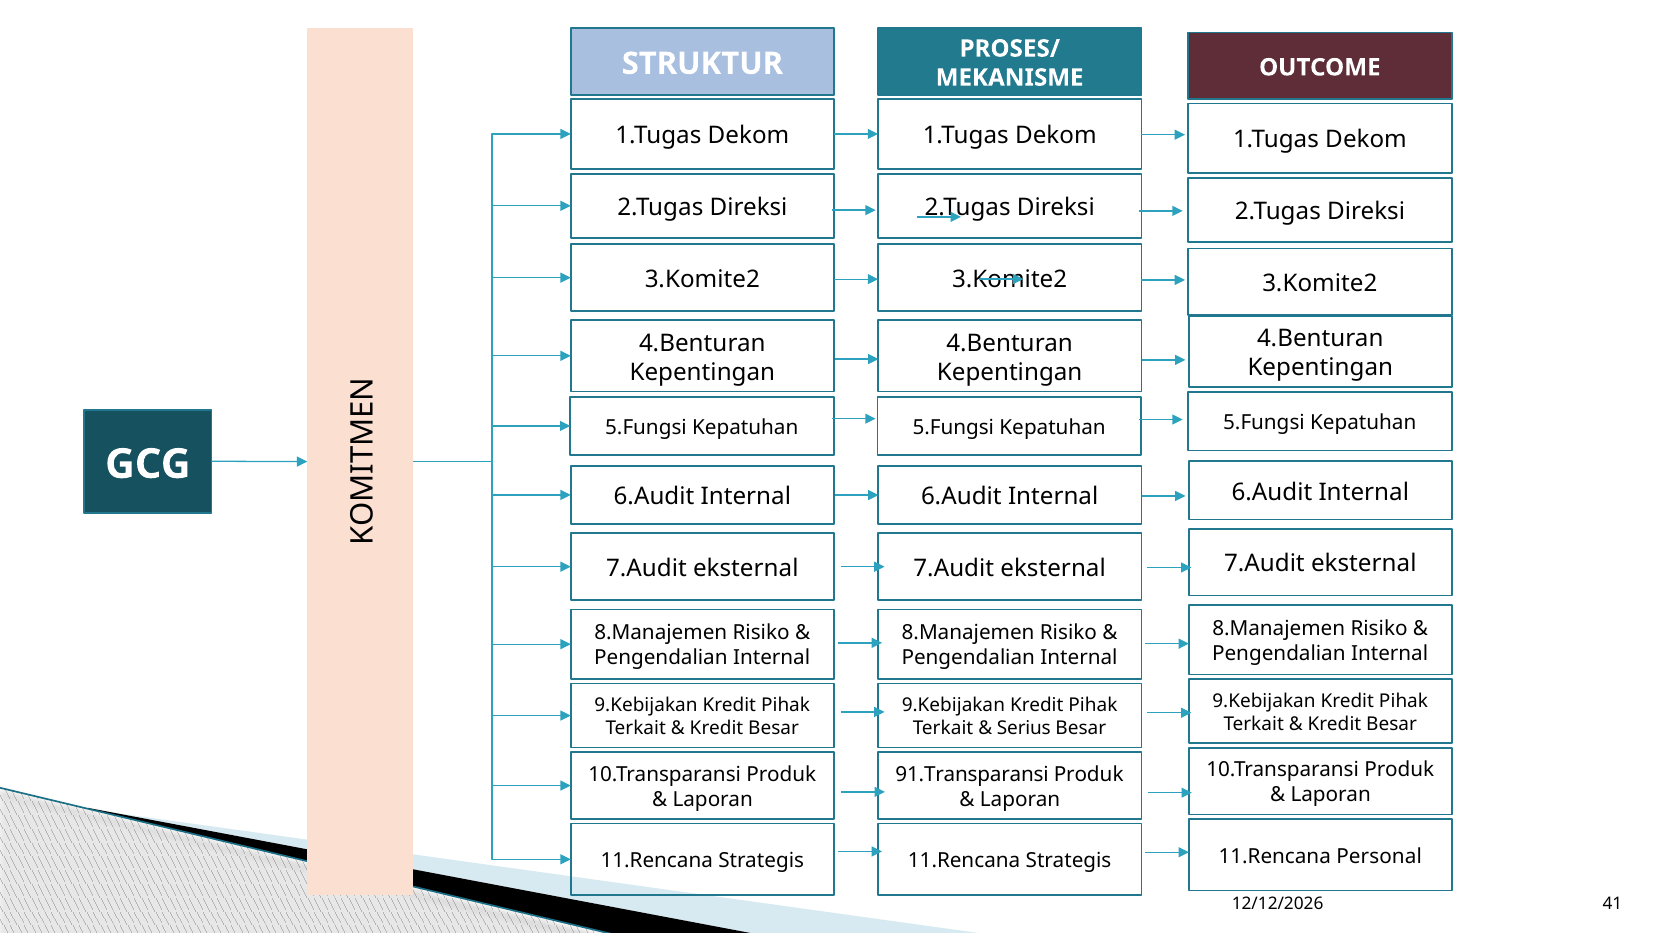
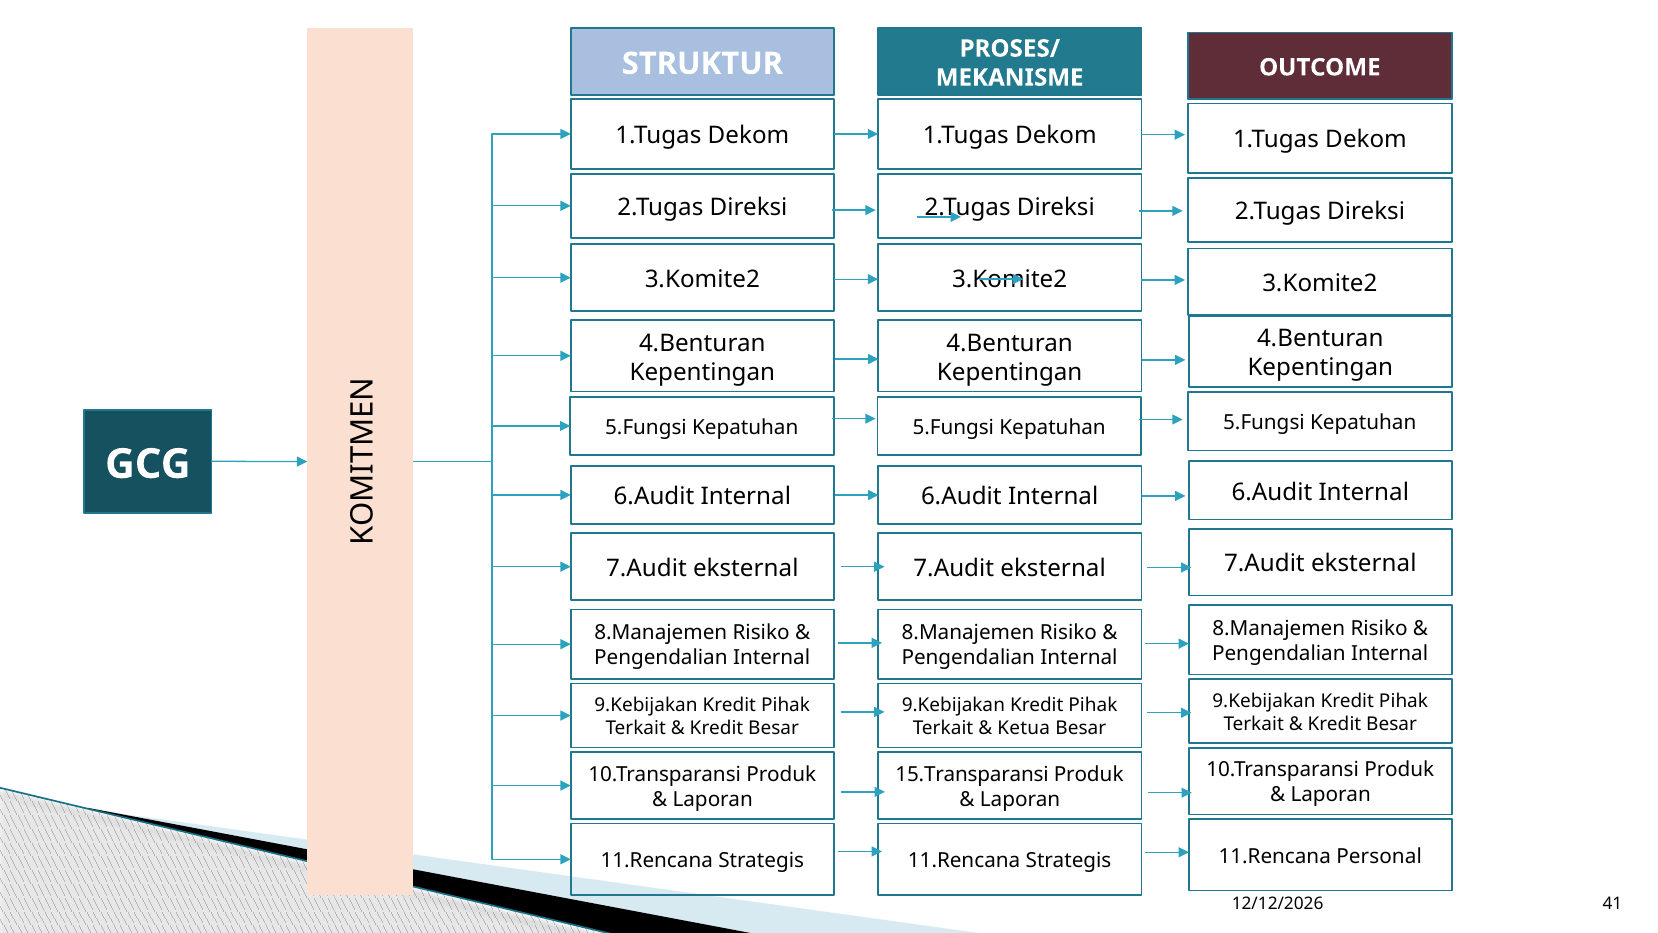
Serius: Serius -> Ketua (1024, 728)
91.Transparansi: 91.Transparansi -> 15.Transparansi (972, 774)
